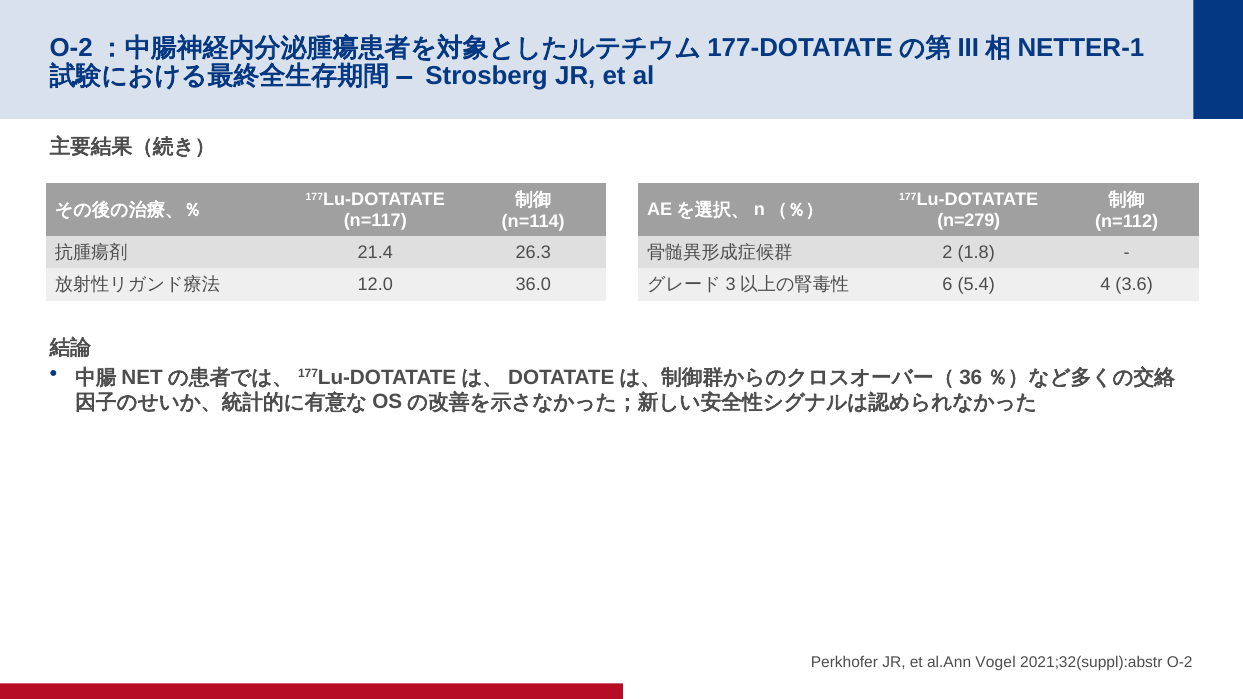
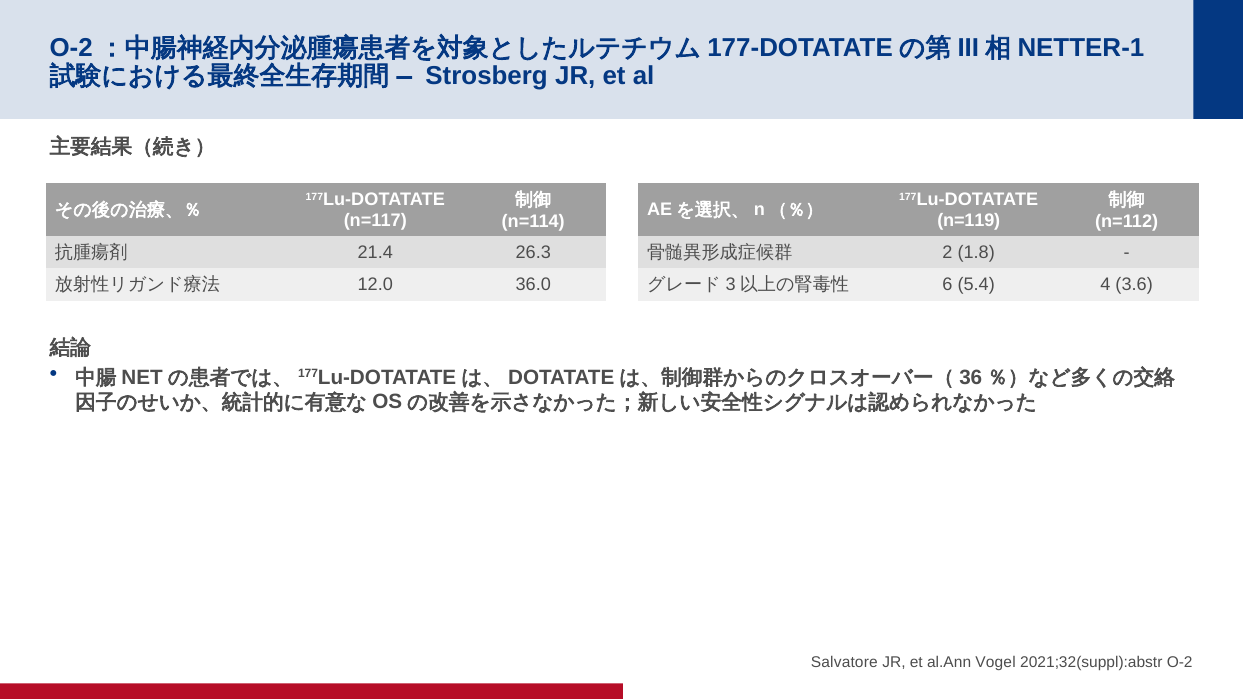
n=279: n=279 -> n=119 (969, 220)
Perkhofer: Perkhofer -> Salvatore (844, 663)
